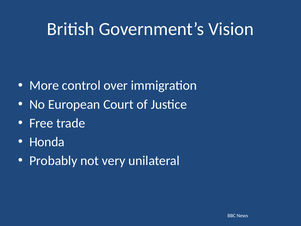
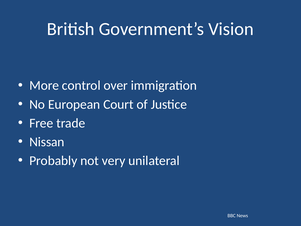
Honda: Honda -> Nissan (47, 142)
